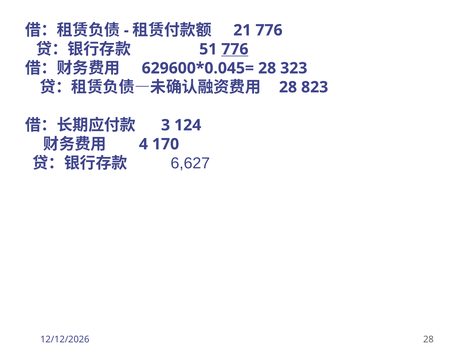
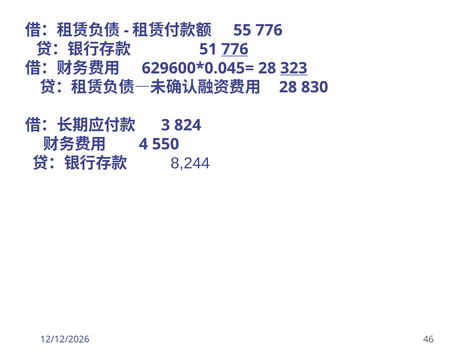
21: 21 -> 55 (242, 30)
323 underline: none -> present (294, 68)
823: 823 -> 830 (315, 87)
124: 124 -> 824 (188, 125)
170: 170 -> 550 (166, 144)
6,627: 6,627 -> 8,244 (190, 163)
28: 28 -> 46 (428, 339)
